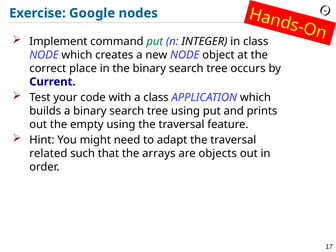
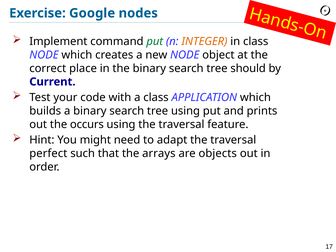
INTEGER colour: black -> orange (204, 41)
occurs: occurs -> should (248, 68)
empty: empty -> occurs (87, 124)
related: related -> perfect (48, 153)
